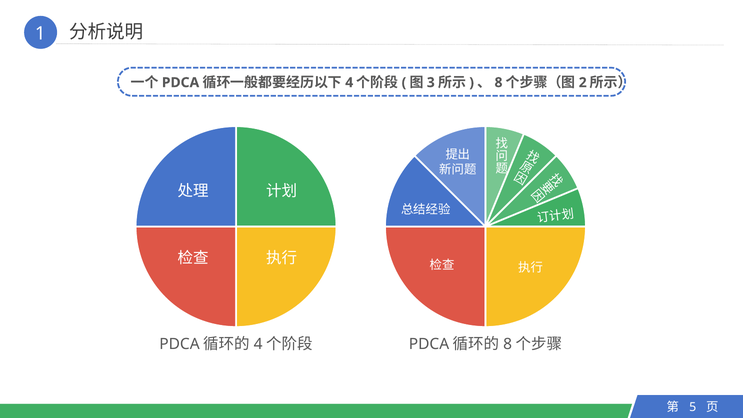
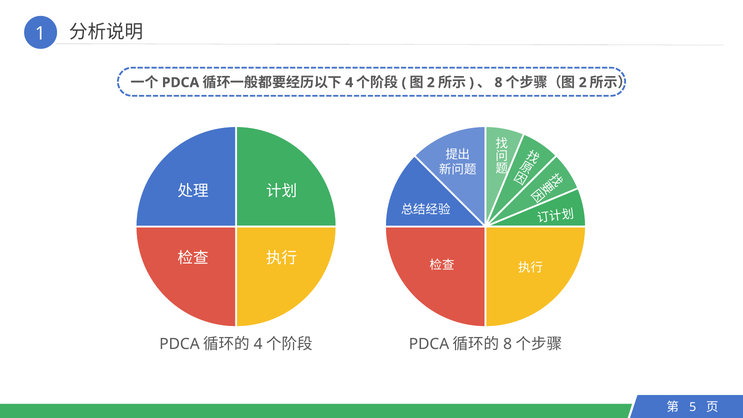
3: 3 -> 2 (431, 83)
